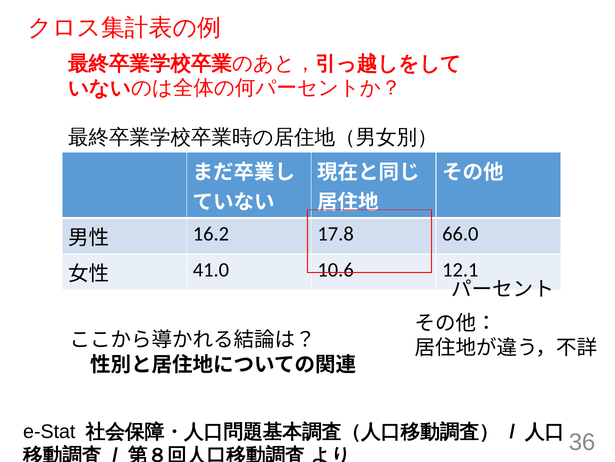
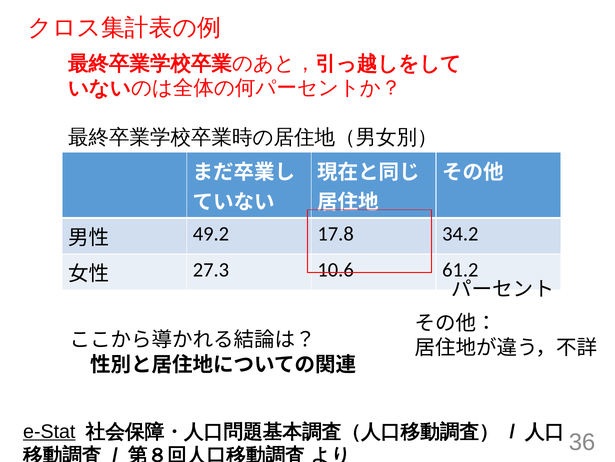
16.2: 16.2 -> 49.2 (211, 234)
66.0: 66.0 -> 34.2 (460, 234)
41.0: 41.0 -> 27.3 (211, 269)
12.1: 12.1 -> 61.2 (460, 269)
e-Stat underline: none -> present (49, 431)
